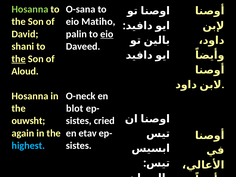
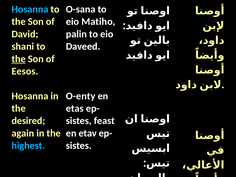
Hosanna colour: light green -> light blue (30, 9)
eio underline: present -> none (107, 34)
Aloud: Aloud -> Eesos (25, 71)
O-neck: O-neck -> O-enty (81, 96)
blot: blot -> etas (75, 108)
ouwsht: ouwsht -> desired (28, 121)
cried: cried -> feast (104, 121)
